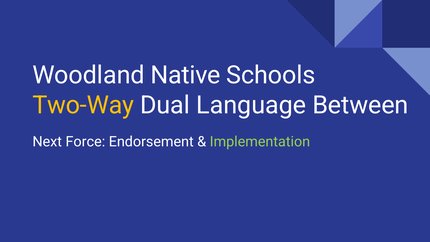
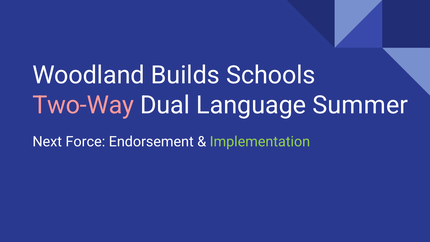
Native: Native -> Builds (185, 75)
Two-Way colour: yellow -> pink (83, 105)
Between: Between -> Summer (360, 105)
